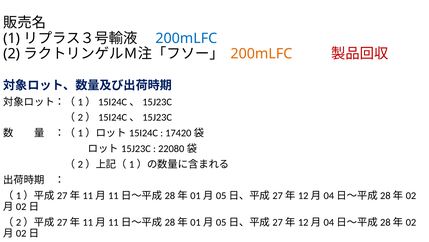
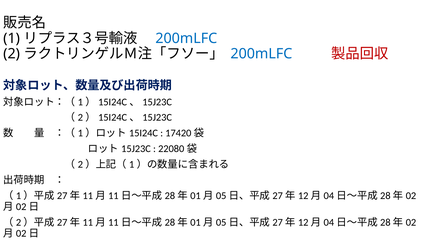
200mLFC colour: orange -> blue (261, 54)
